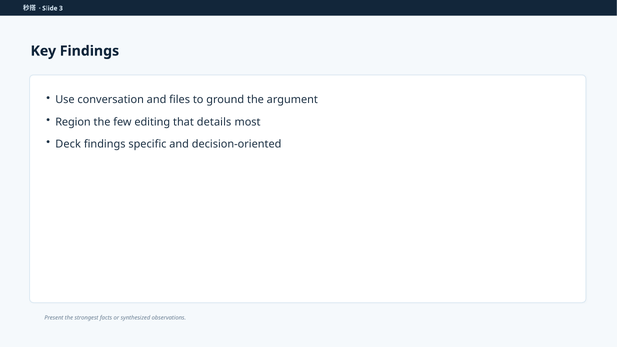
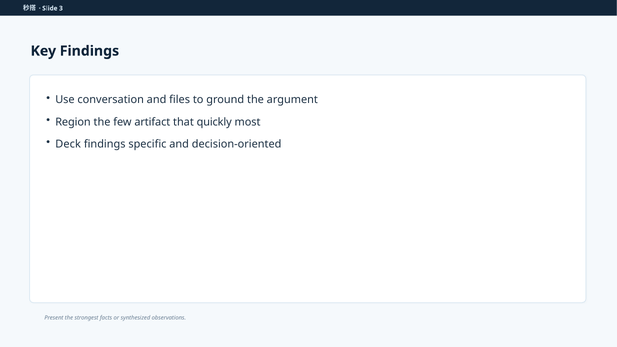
editing: editing -> artifact (152, 122)
details: details -> quickly (214, 122)
